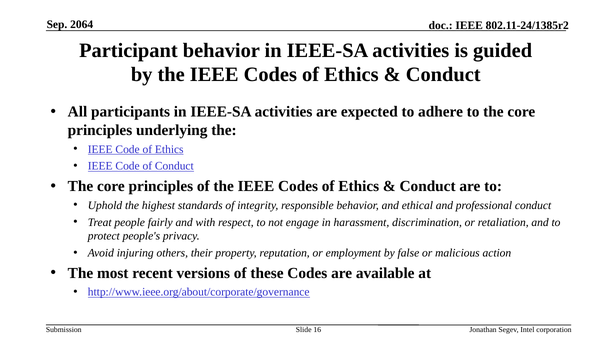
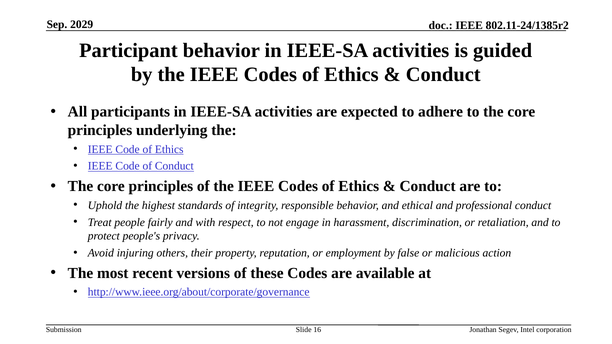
2064: 2064 -> 2029 (82, 24)
